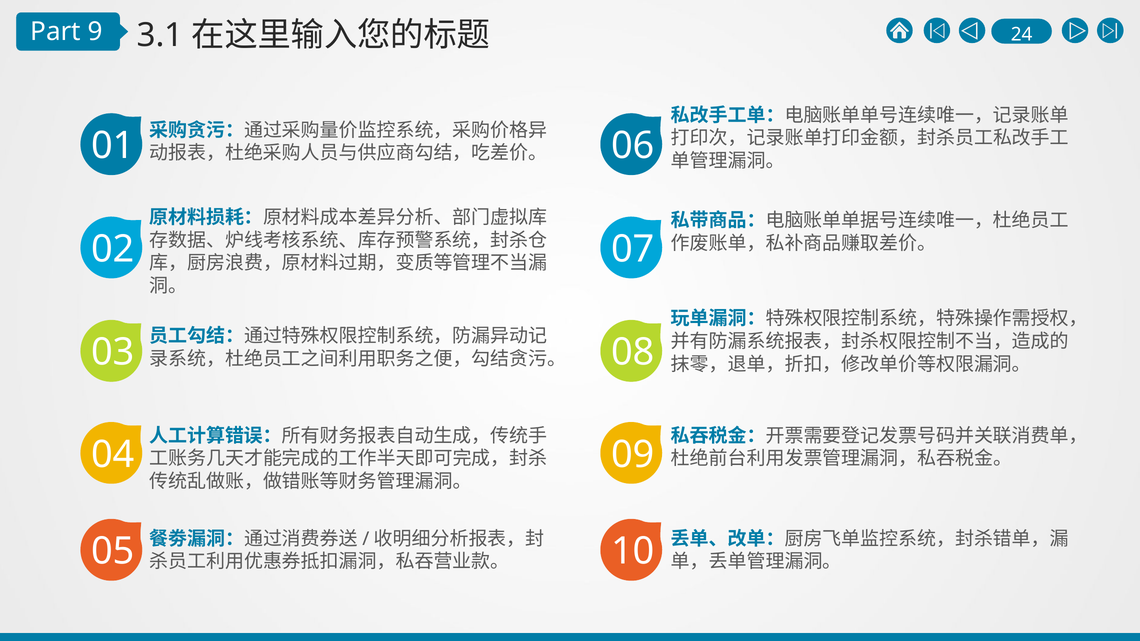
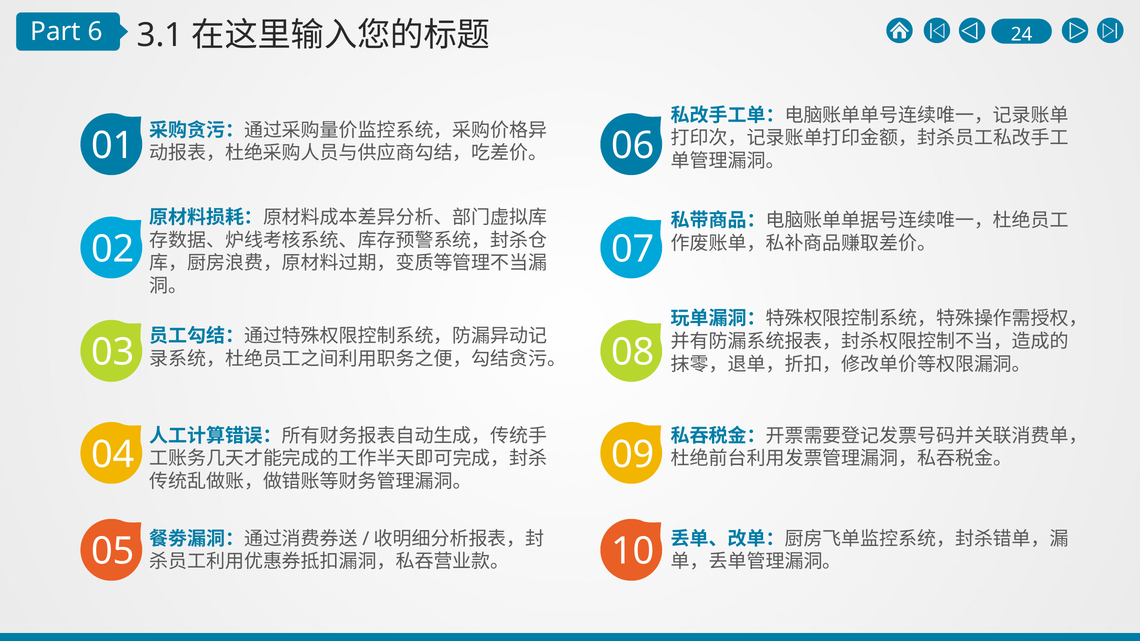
9: 9 -> 6 (95, 31)
